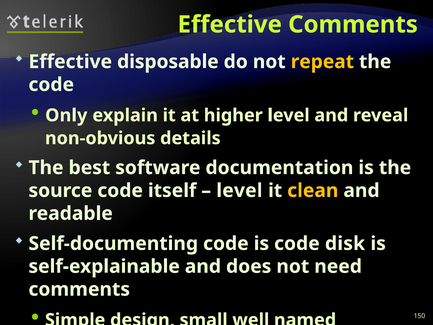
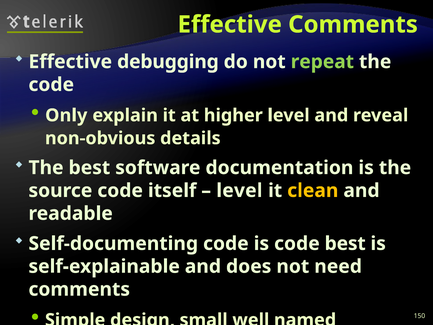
disposable: disposable -> debugging (168, 62)
repeat colour: yellow -> light green (322, 62)
code disk: disk -> best (345, 243)
